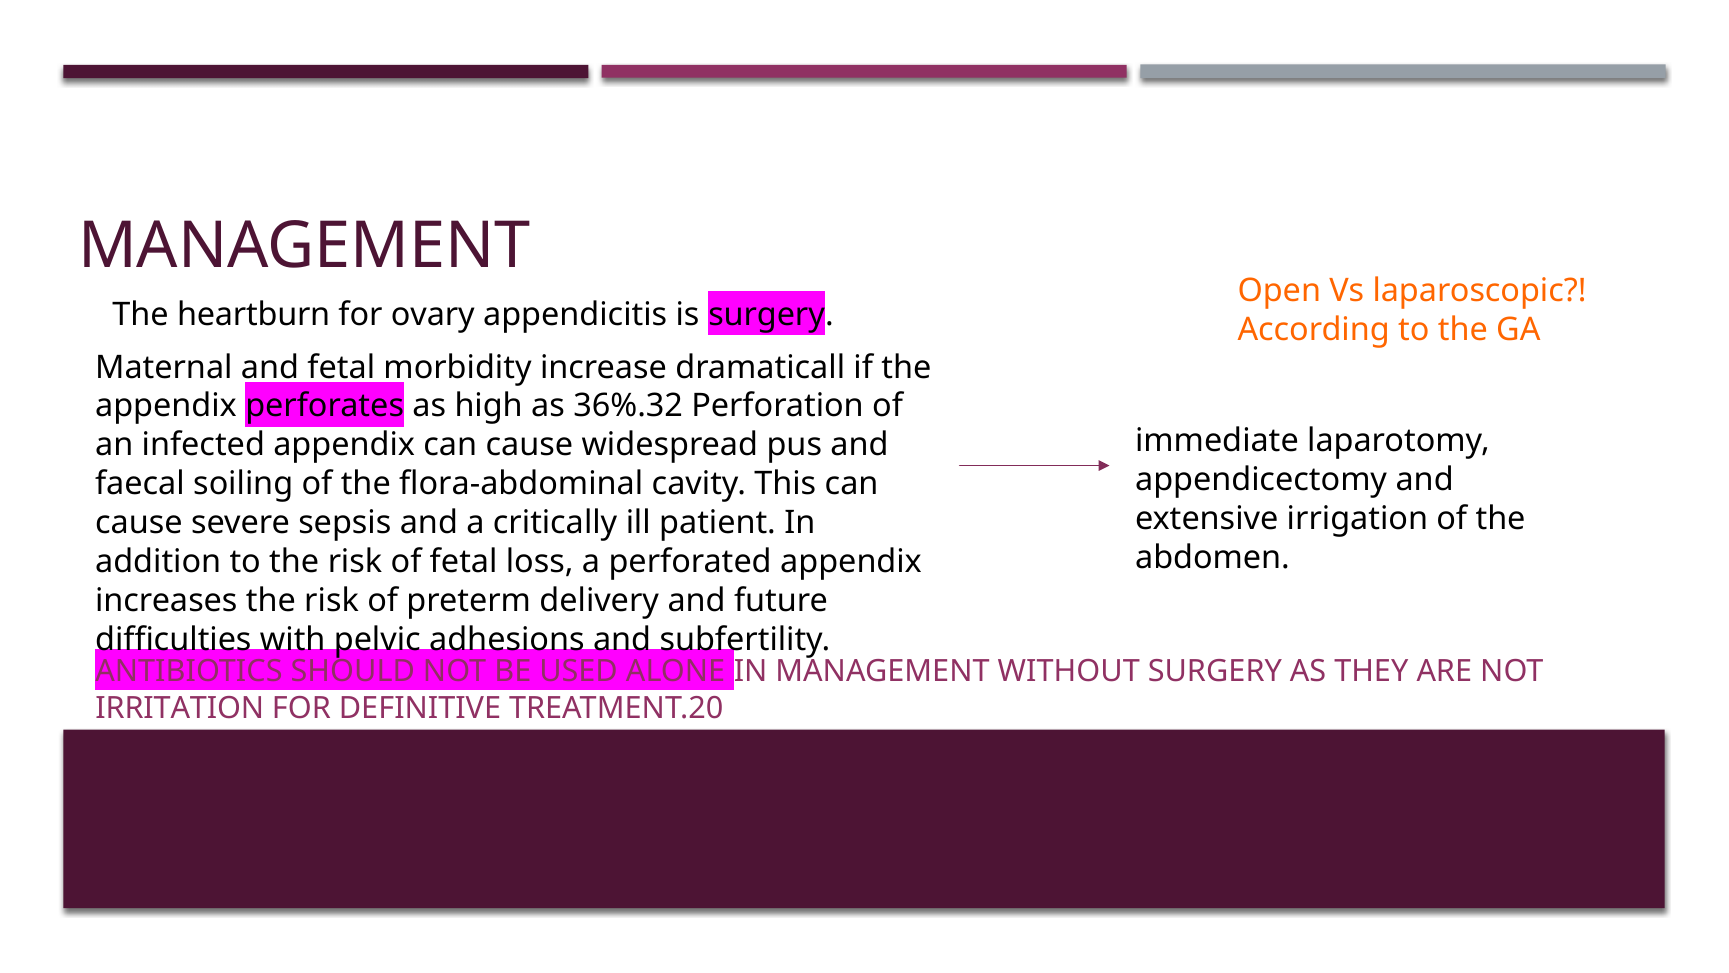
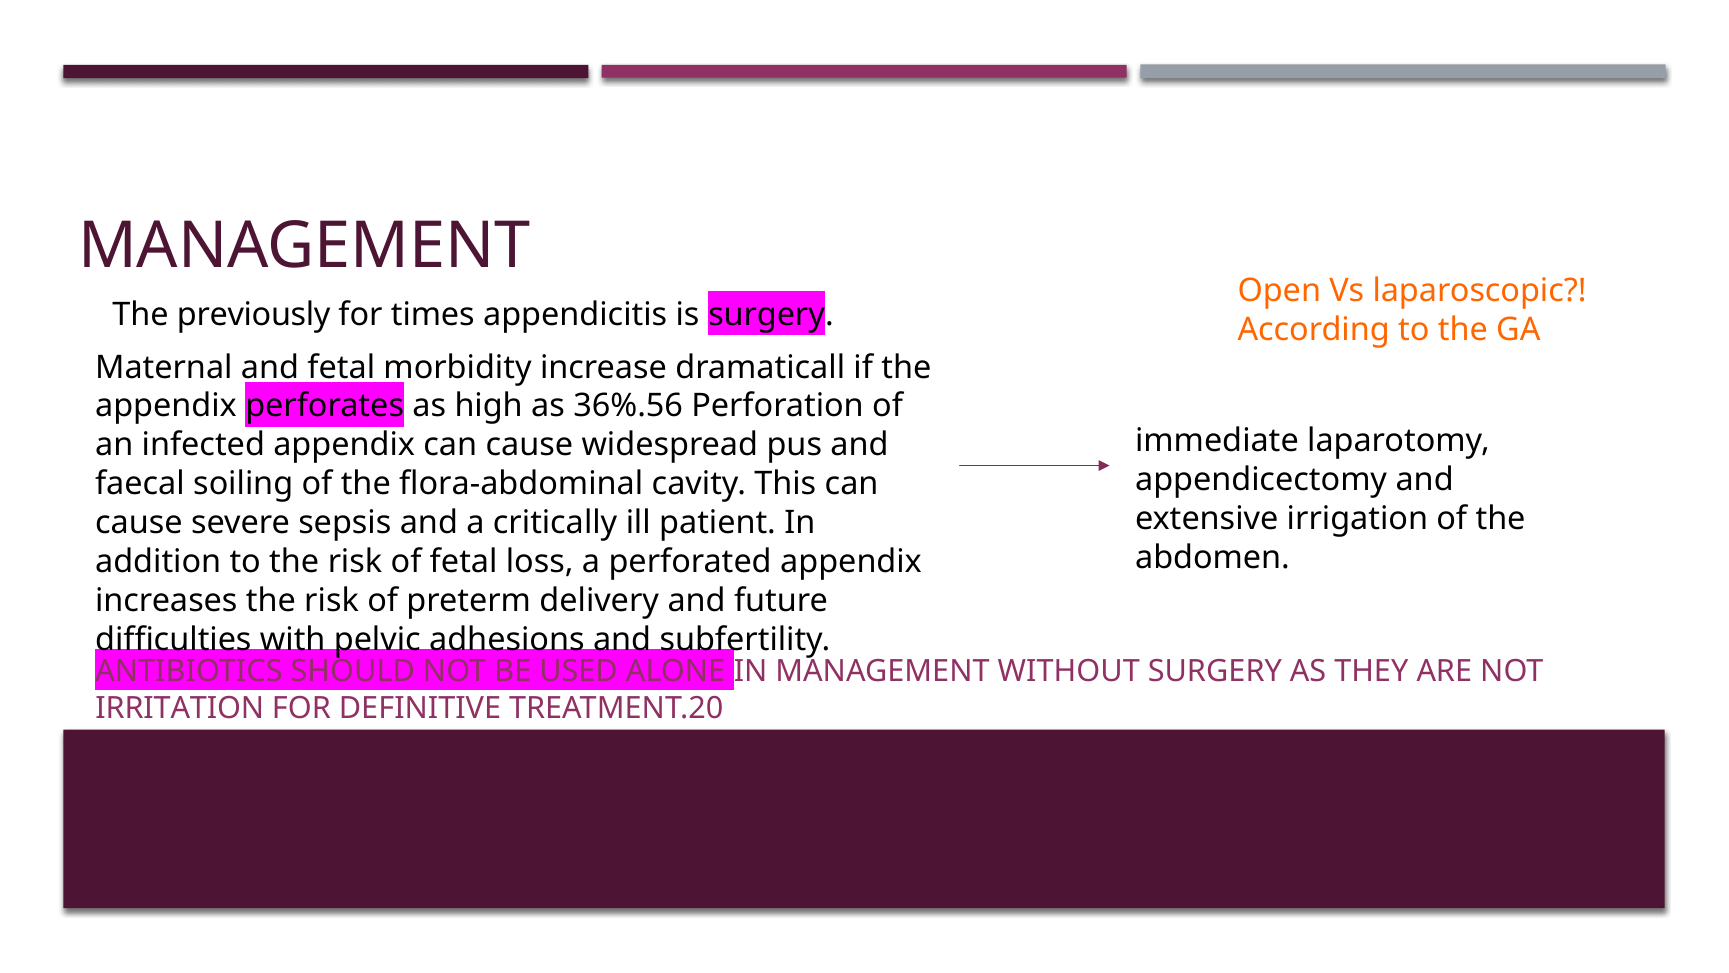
heartburn: heartburn -> previously (254, 315)
ovary: ovary -> times (433, 315)
36%.32: 36%.32 -> 36%.56 (628, 406)
